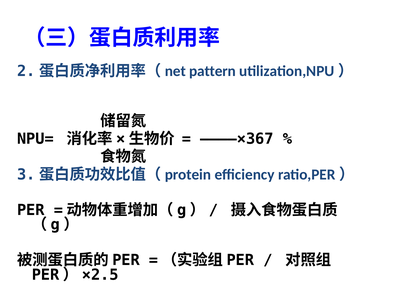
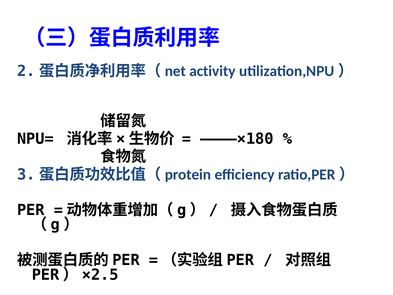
pattern: pattern -> activity (212, 71)
————×367: ————×367 -> ————×180 (237, 139)
